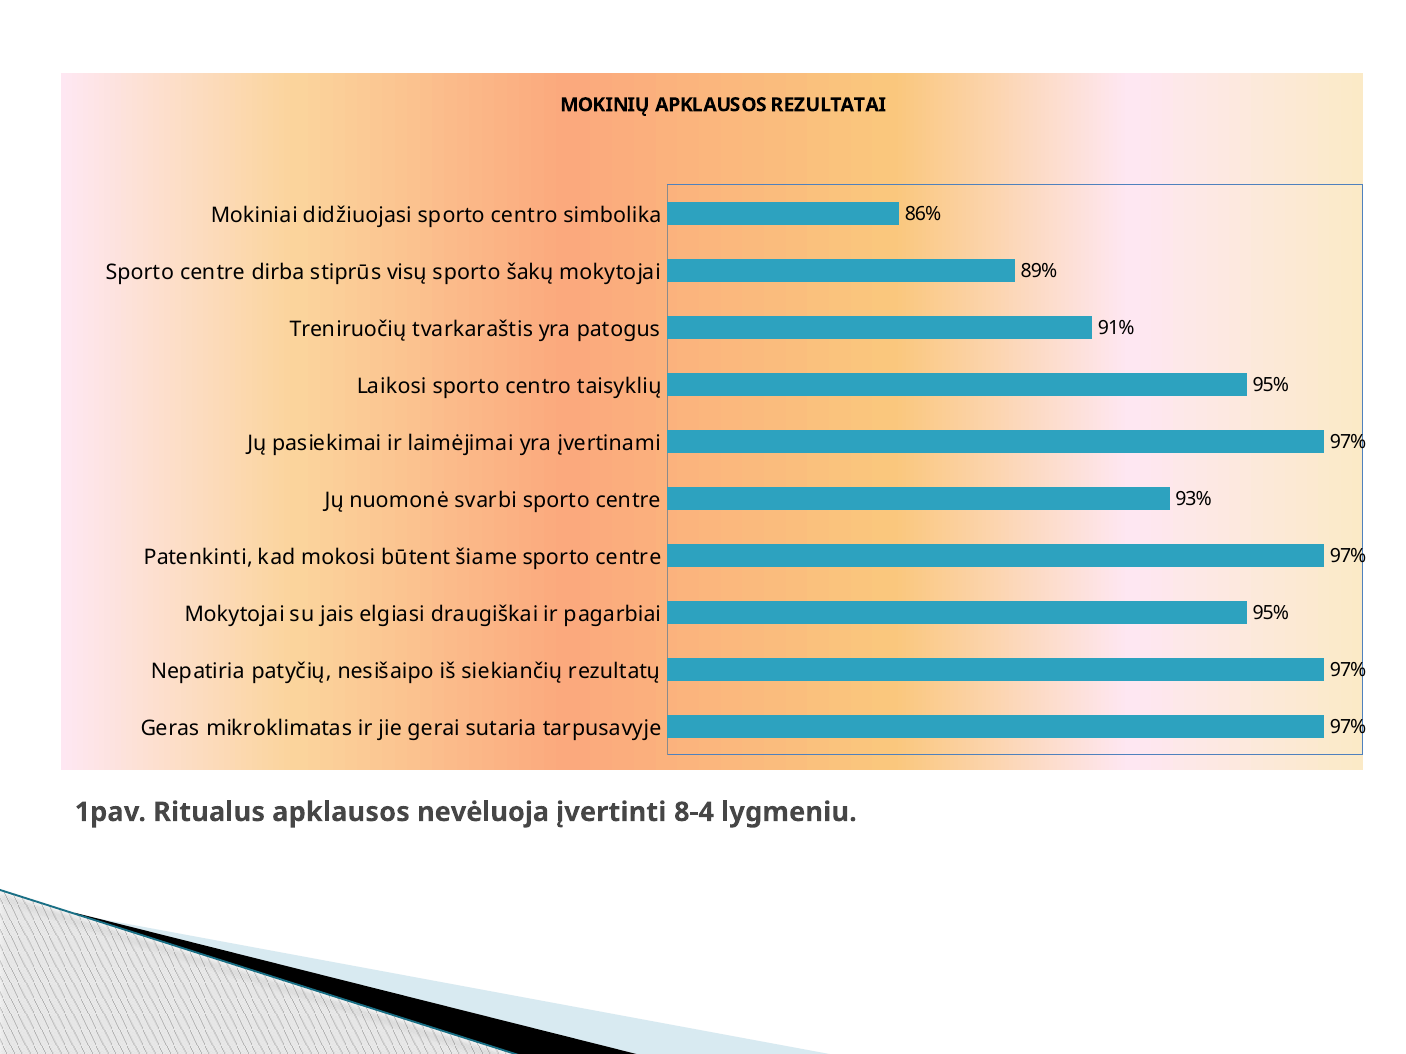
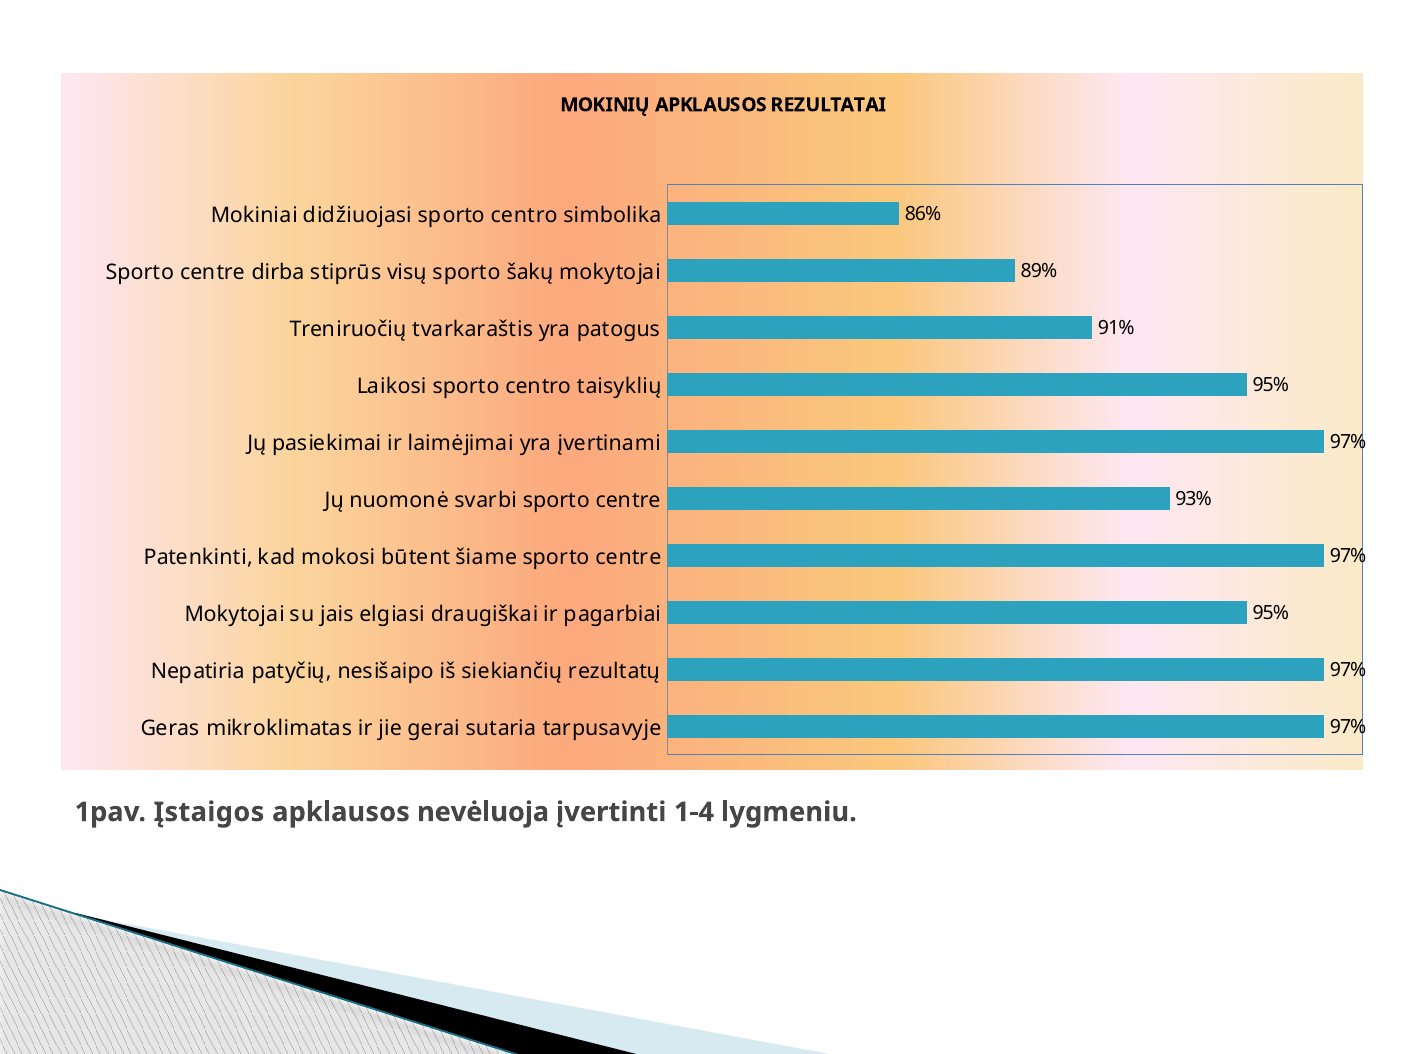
Ritualus: Ritualus -> Įstaigos (209, 812)
8-4: 8-4 -> 1-4 (694, 812)
